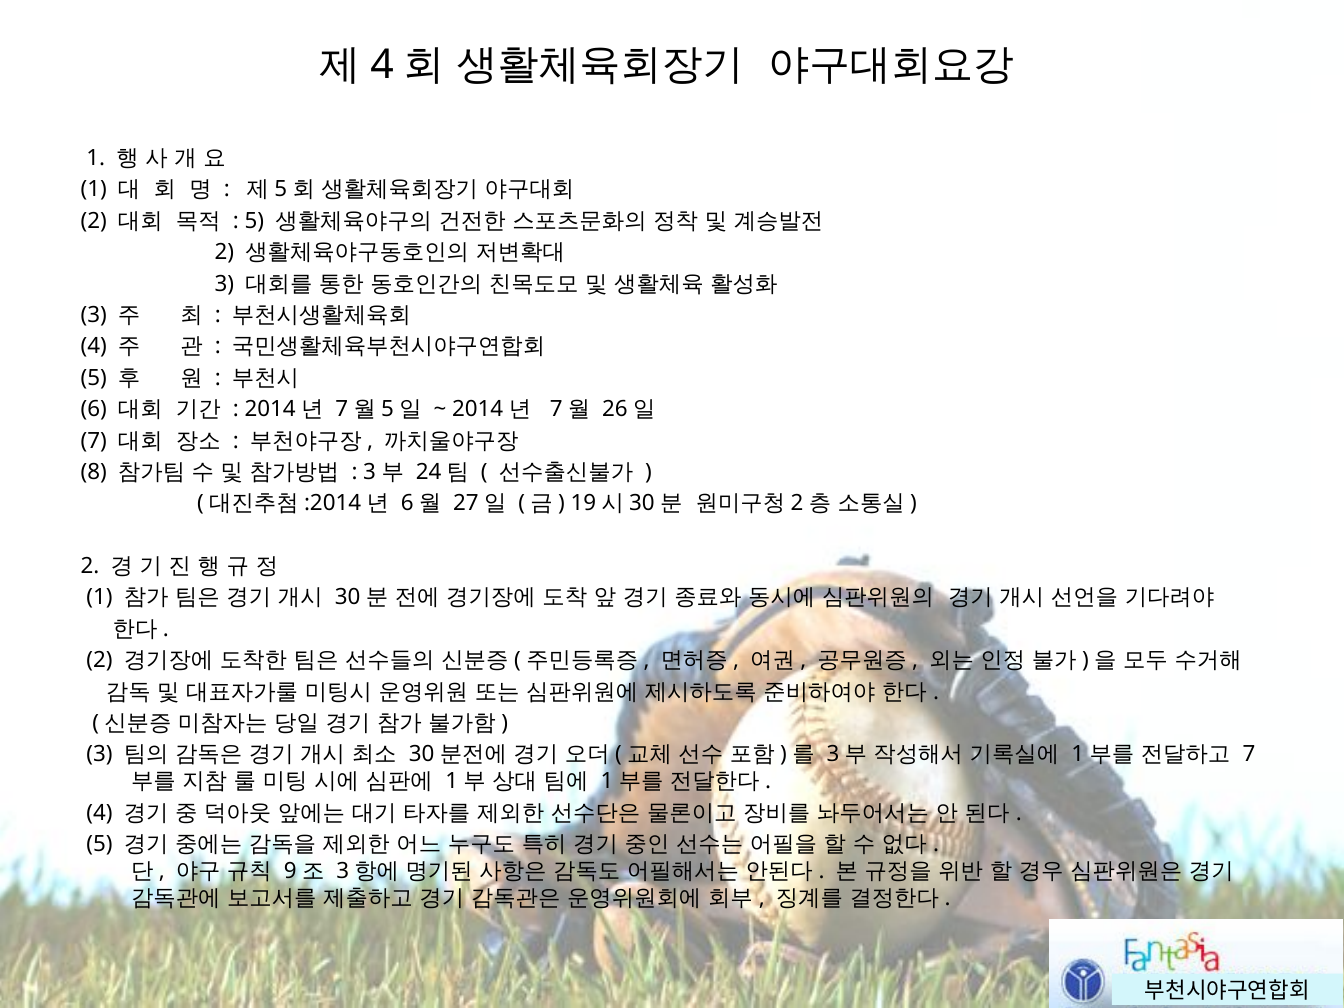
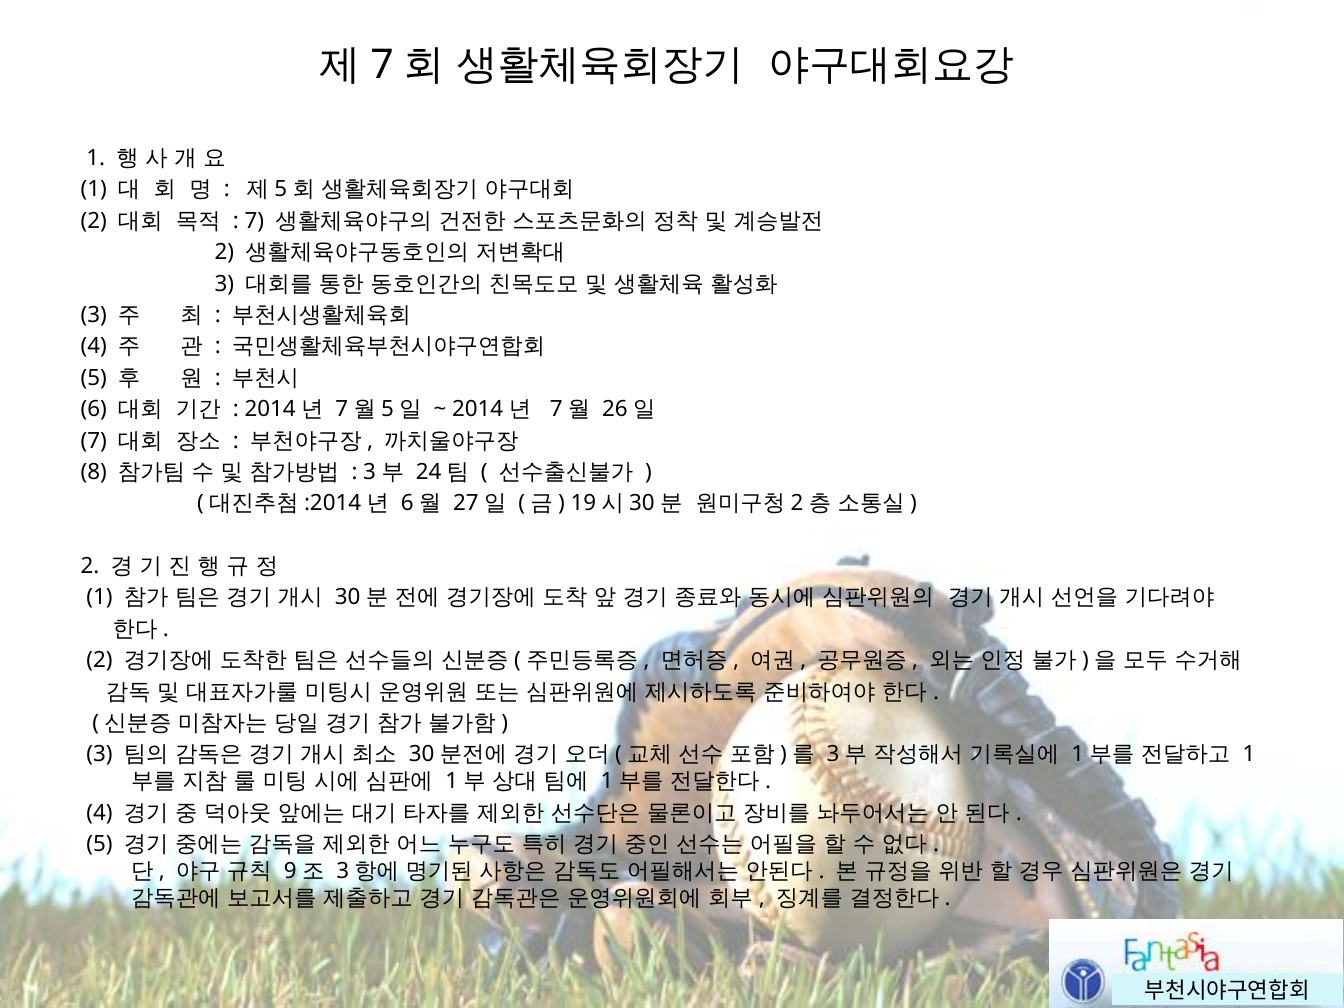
4: 4 -> 7 (382, 65)
5: 5 -> 7 (254, 221)
7: 7 -> 1 (1249, 754)
